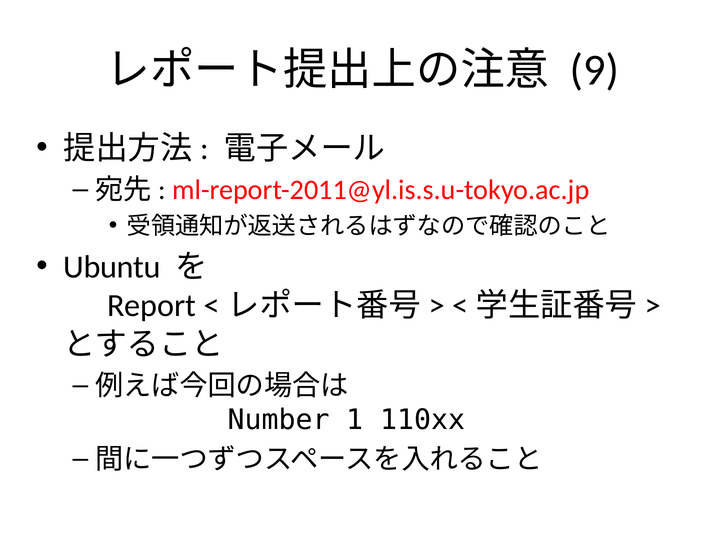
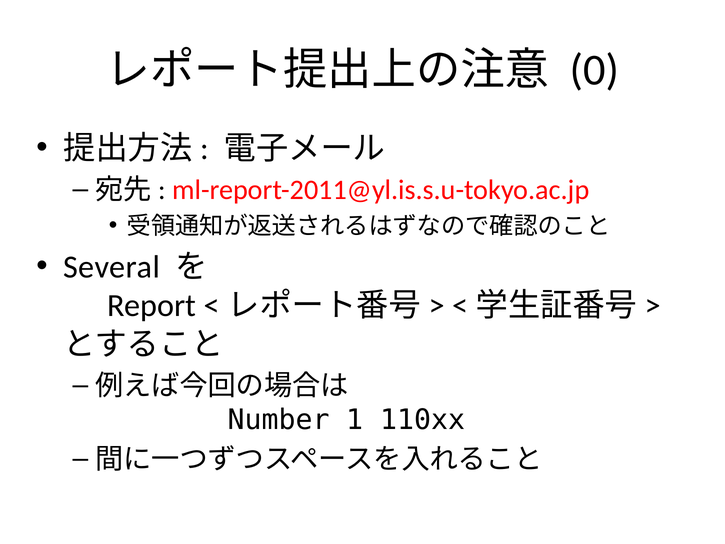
9: 9 -> 0 (594, 70)
Ubuntu: Ubuntu -> Several (112, 267)
